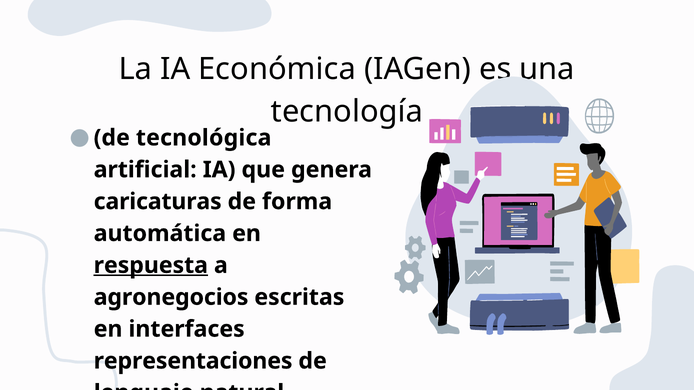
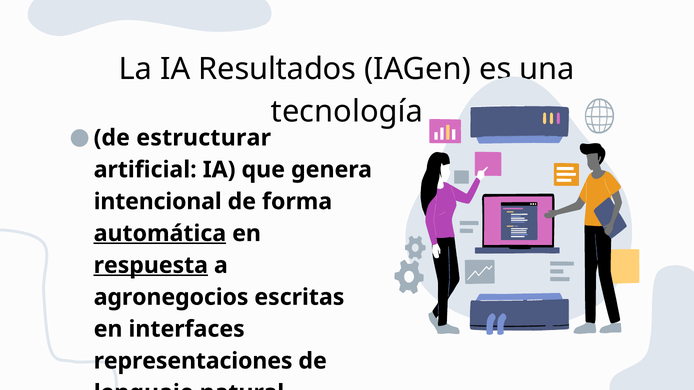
Económica: Económica -> Resultados (277, 69)
tecnológica: tecnológica -> estructurar (204, 138)
caricaturas: caricaturas -> intencional (158, 202)
automática underline: none -> present (160, 234)
